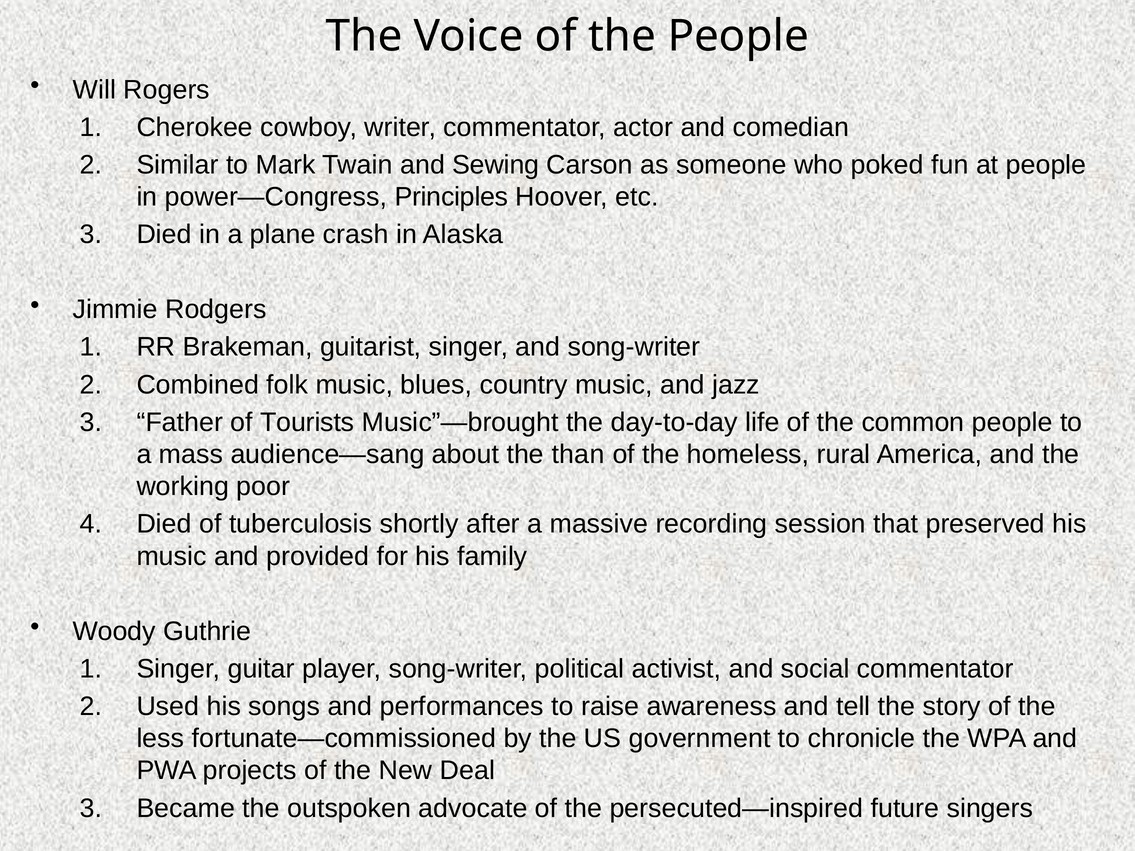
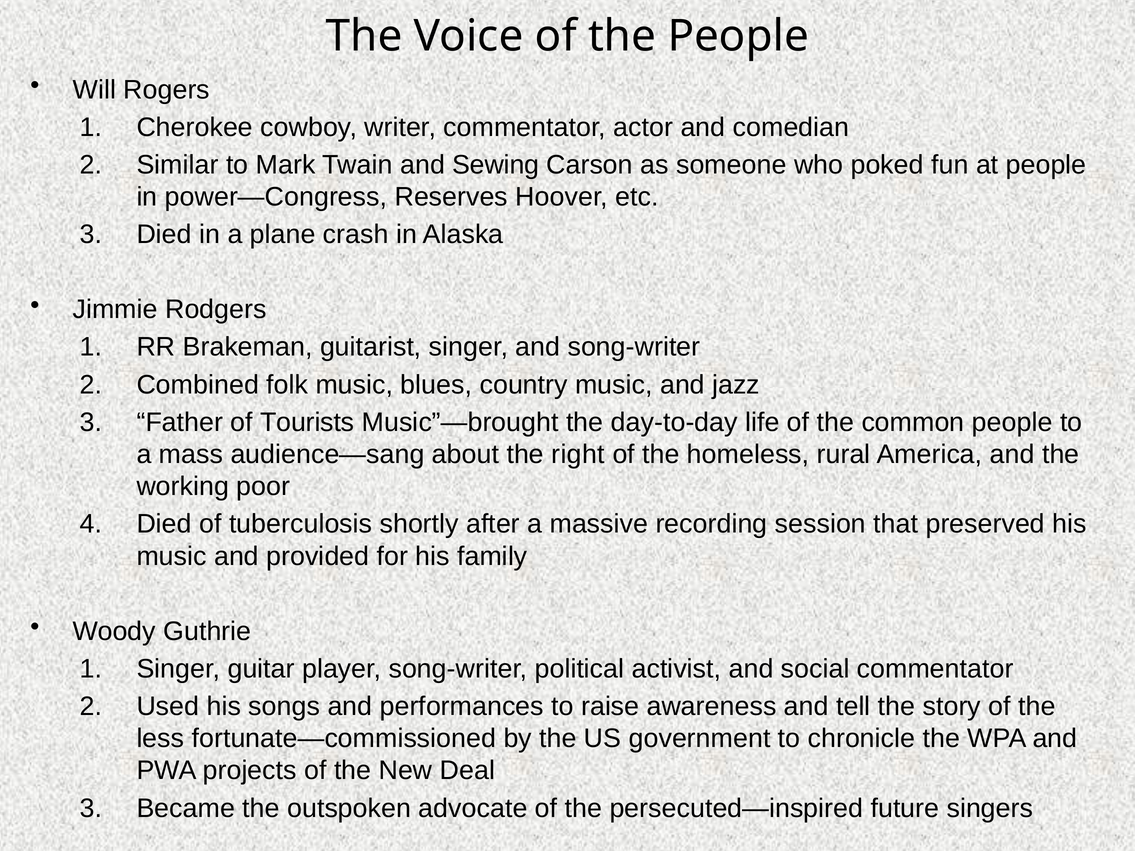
Principles: Principles -> Reserves (451, 197)
than: than -> right (578, 454)
